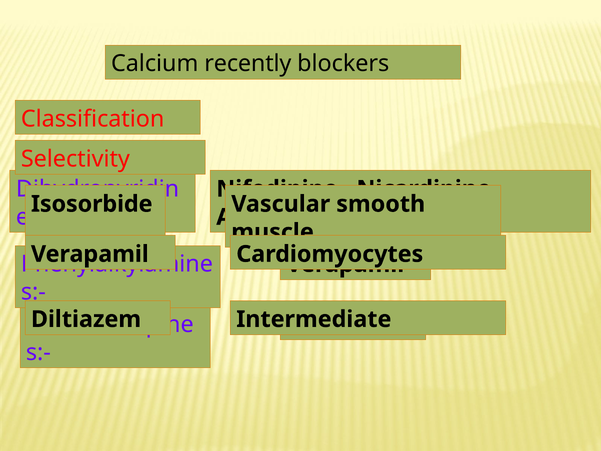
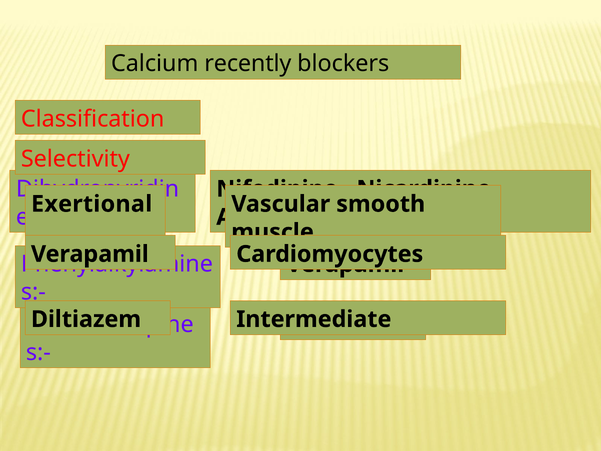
Isosorbide: Isosorbide -> Exertional (92, 204)
